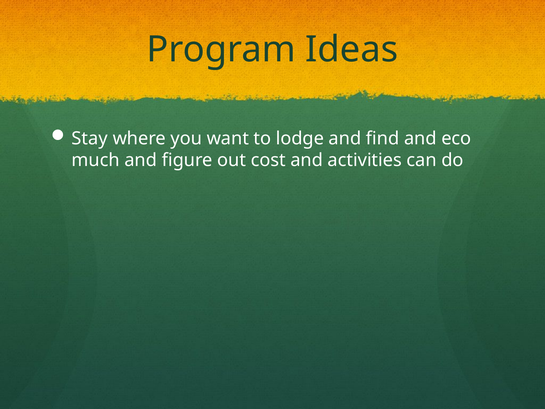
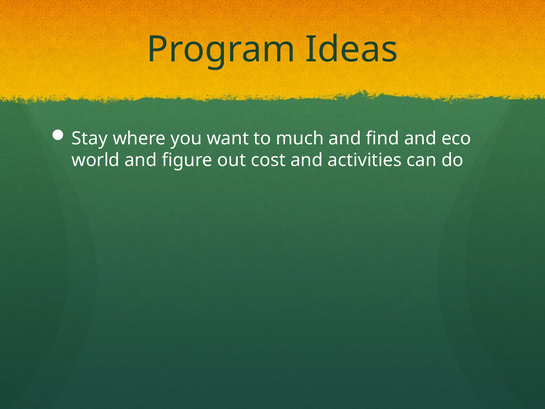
lodge: lodge -> much (300, 138)
much: much -> world (96, 160)
